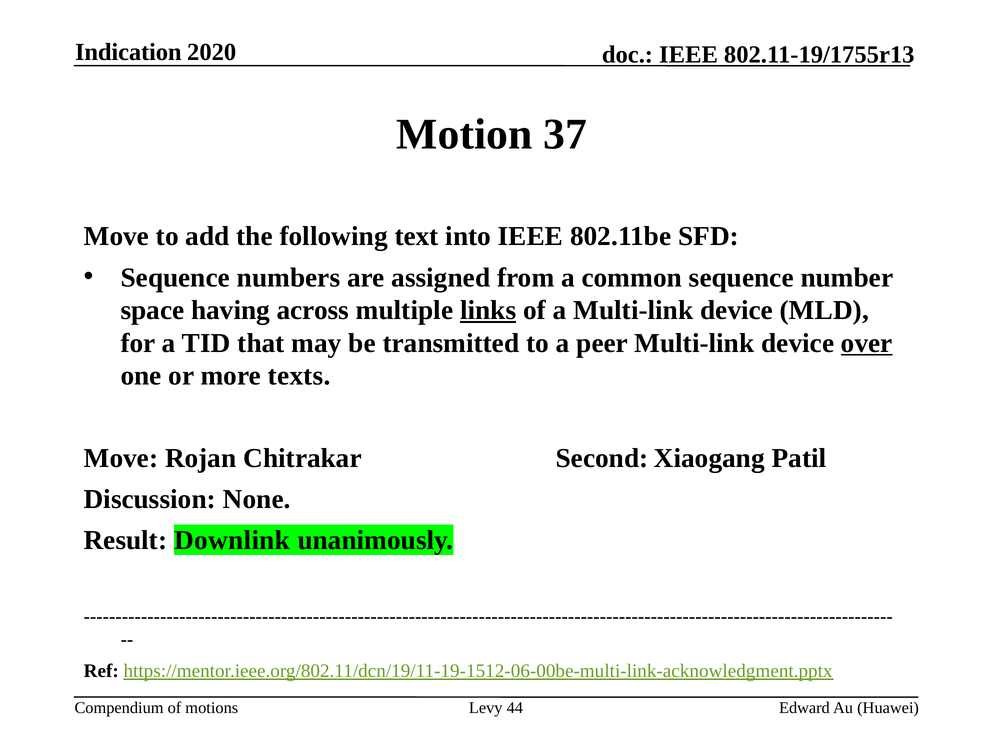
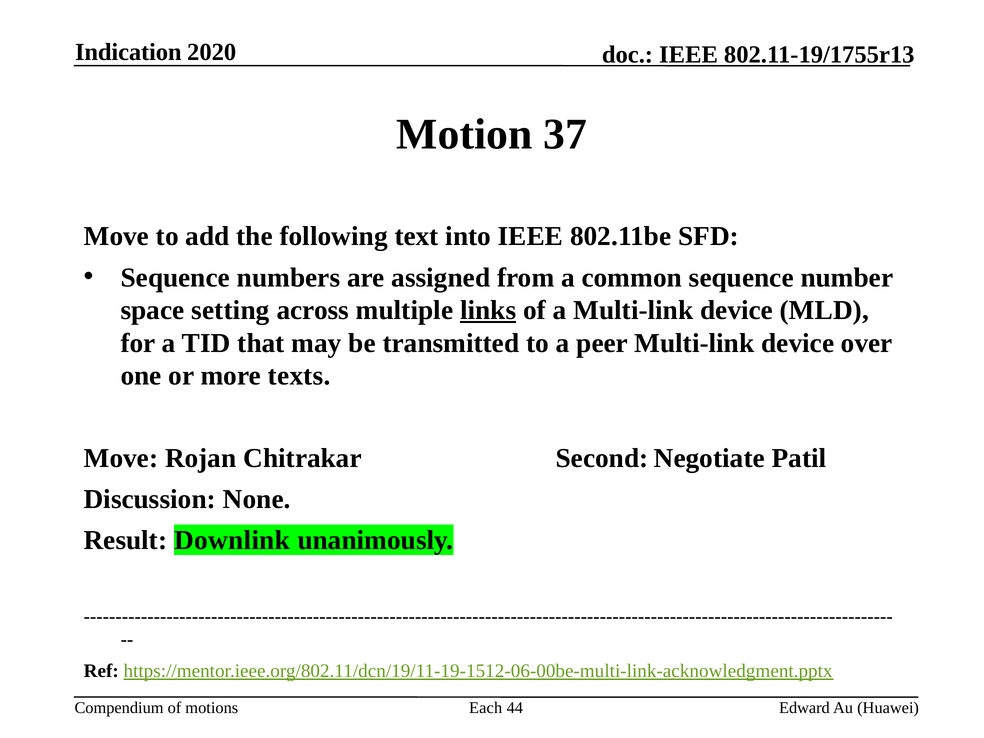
having: having -> setting (230, 310)
over underline: present -> none (867, 343)
Xiaogang: Xiaogang -> Negotiate (709, 458)
Levy: Levy -> Each (486, 708)
